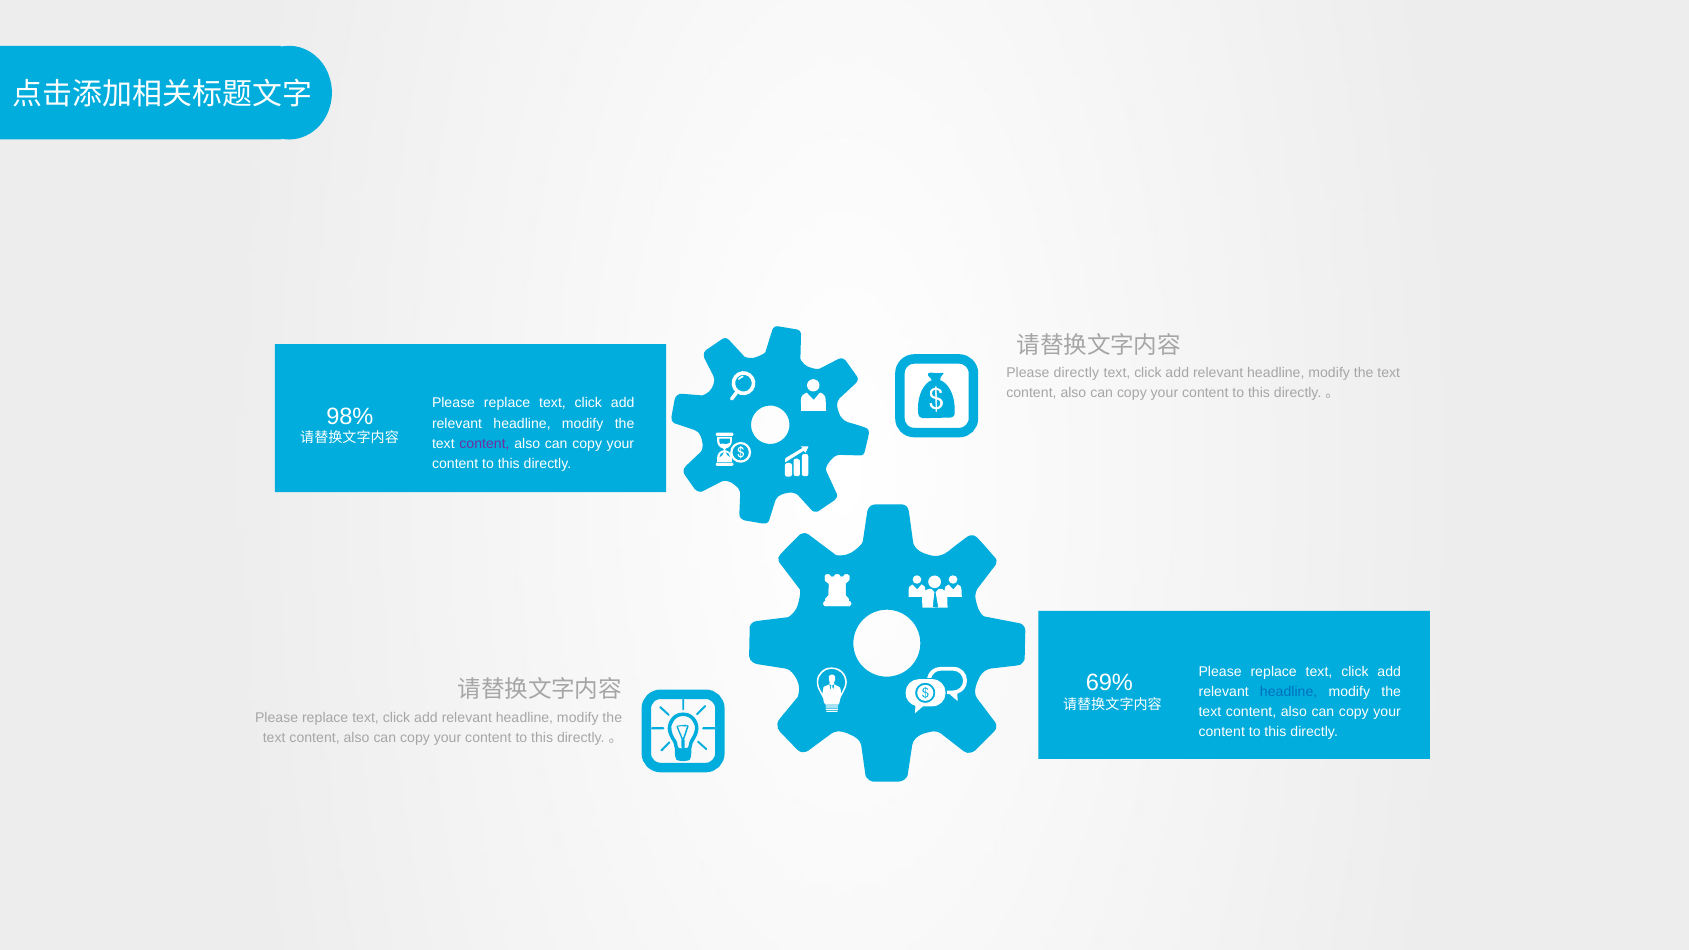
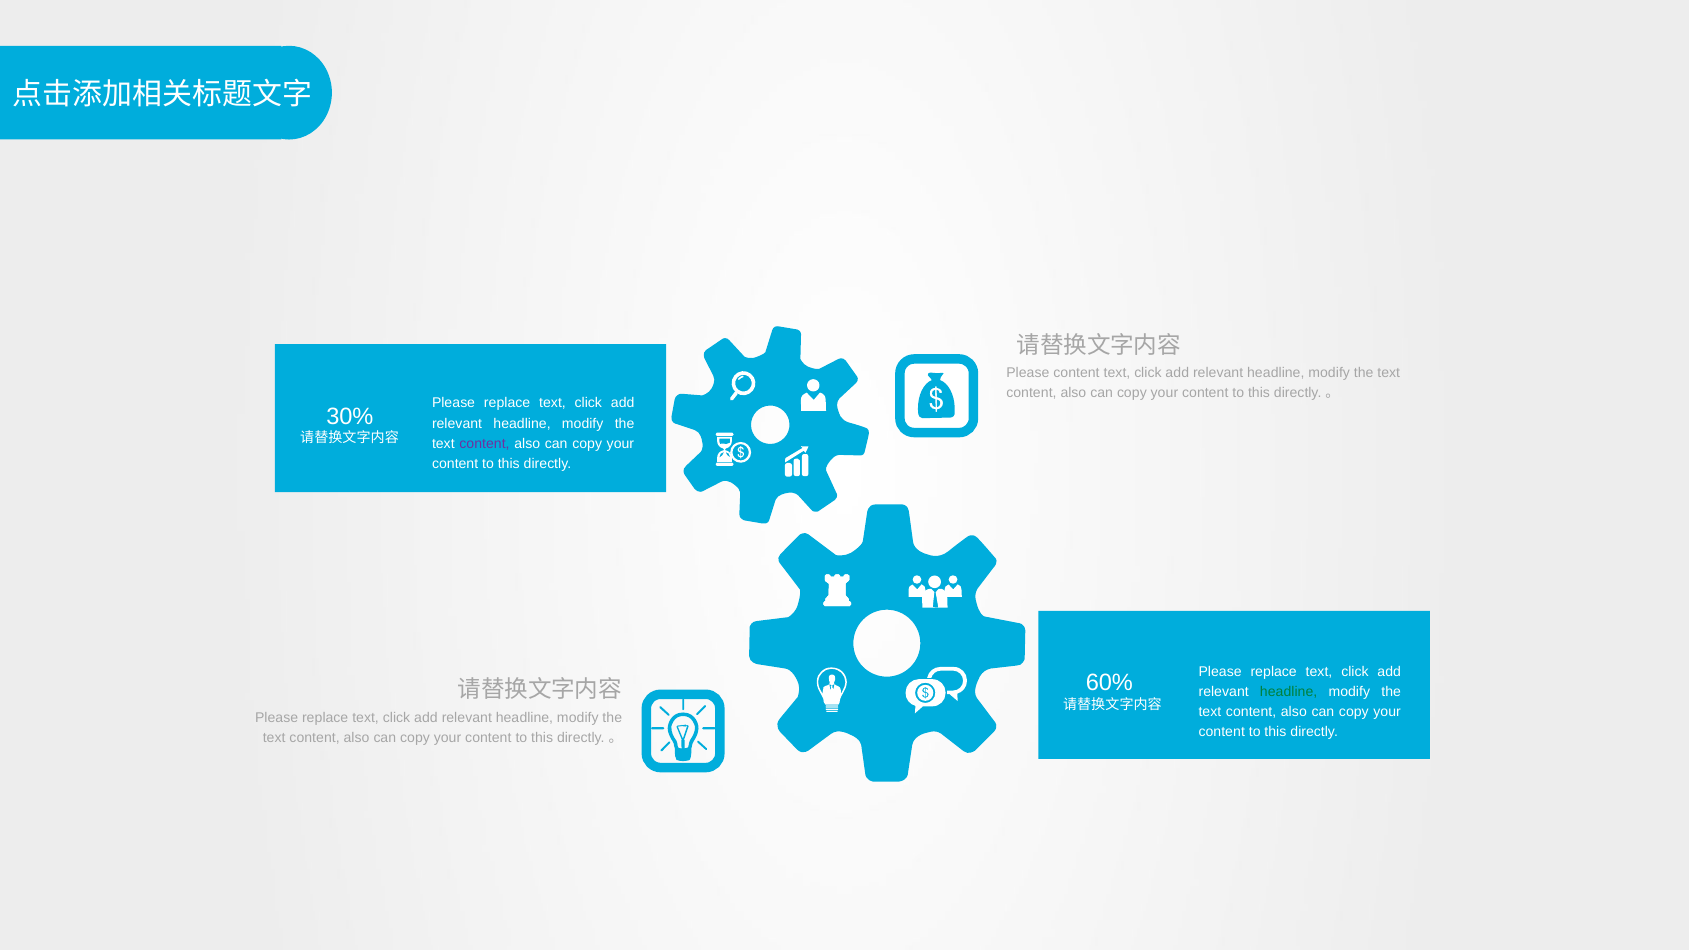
Please directly: directly -> content (1076, 373)
98%: 98% -> 30% (350, 417)
69%: 69% -> 60% (1109, 683)
headline colour: blue -> green (1289, 692)
